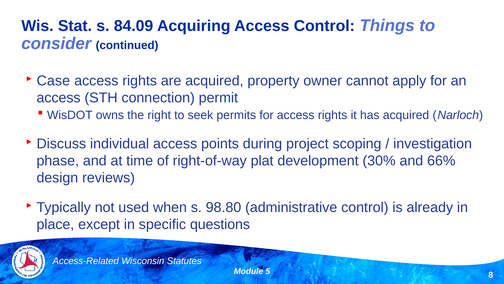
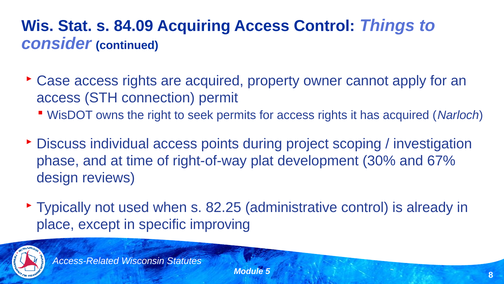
66%: 66% -> 67% (441, 161)
98.80: 98.80 -> 82.25 (223, 207)
questions: questions -> improving (220, 224)
